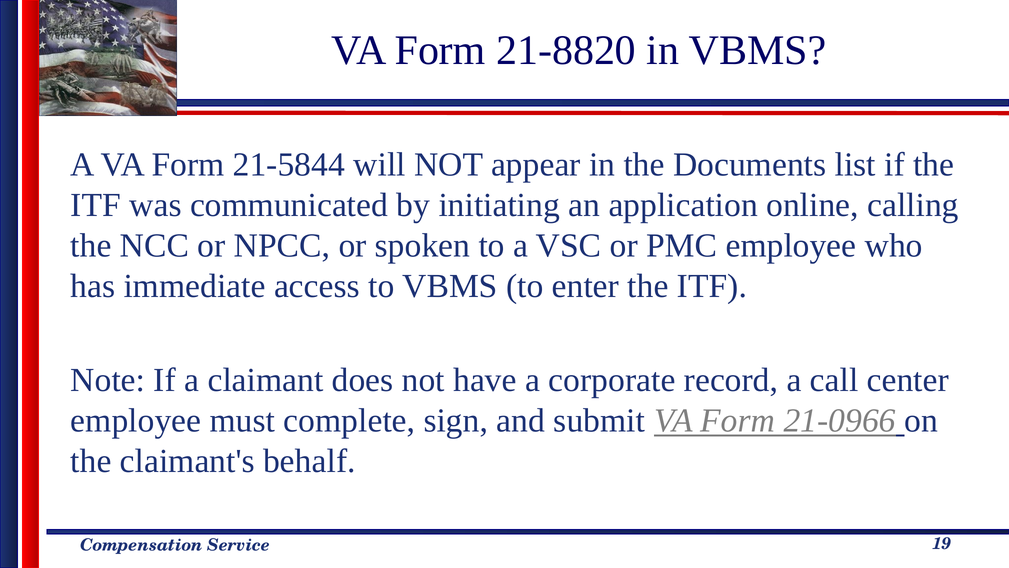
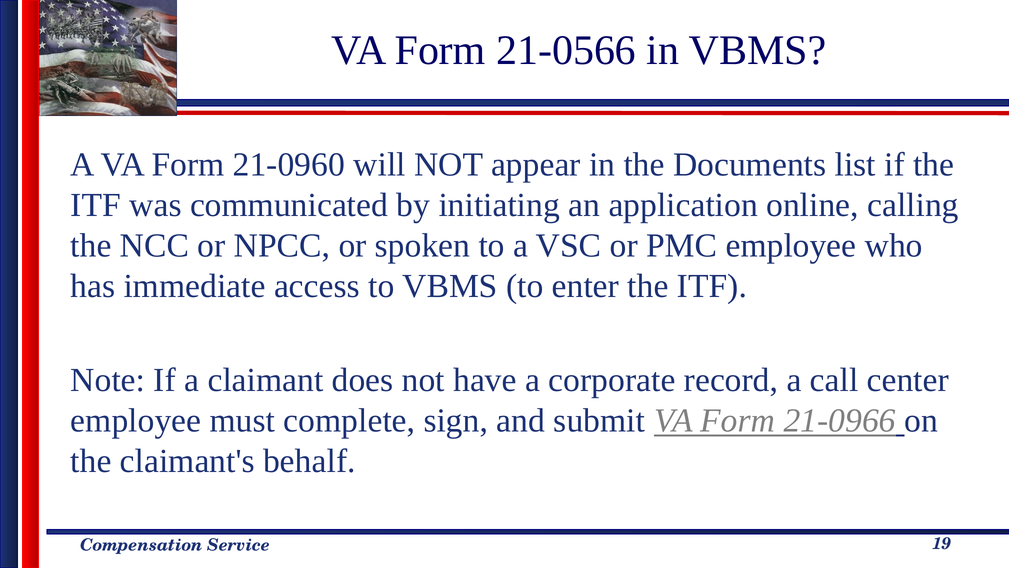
21-8820: 21-8820 -> 21-0566 (566, 51)
21-5844: 21-5844 -> 21-0960 (289, 165)
